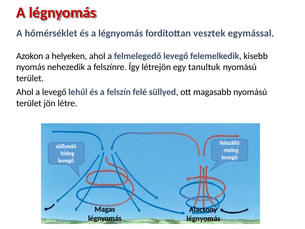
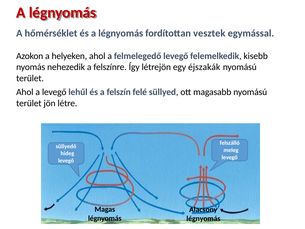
tanultuk: tanultuk -> éjszakák (204, 67)
